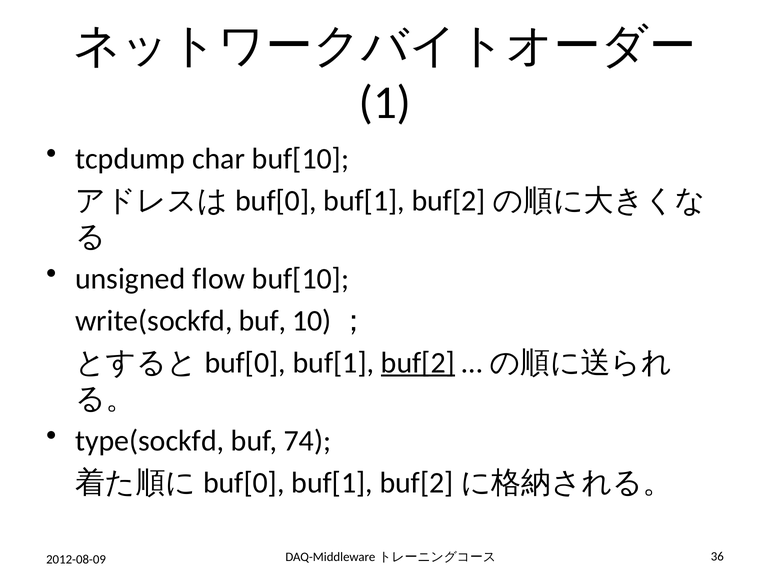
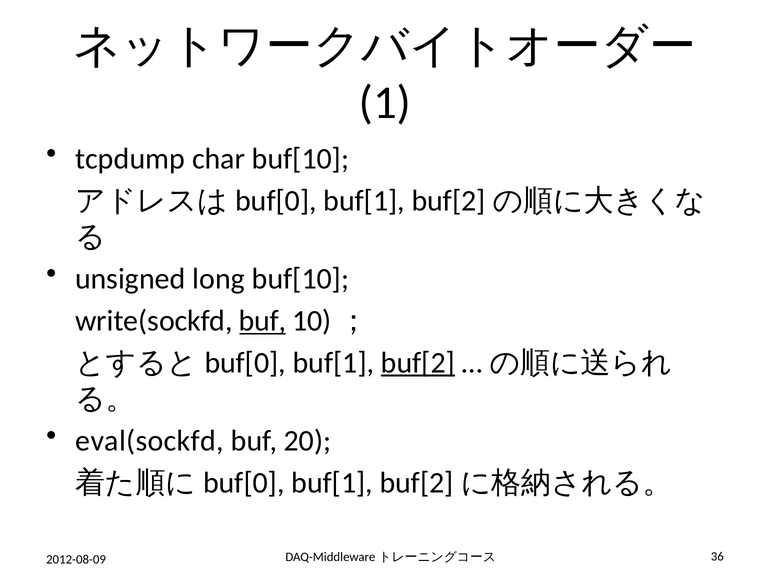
flow: flow -> long (219, 279)
buf underline: none -> present (262, 320)
type(sockfd: type(sockfd -> eval(sockfd (149, 440)
74: 74 -> 20 (307, 440)
